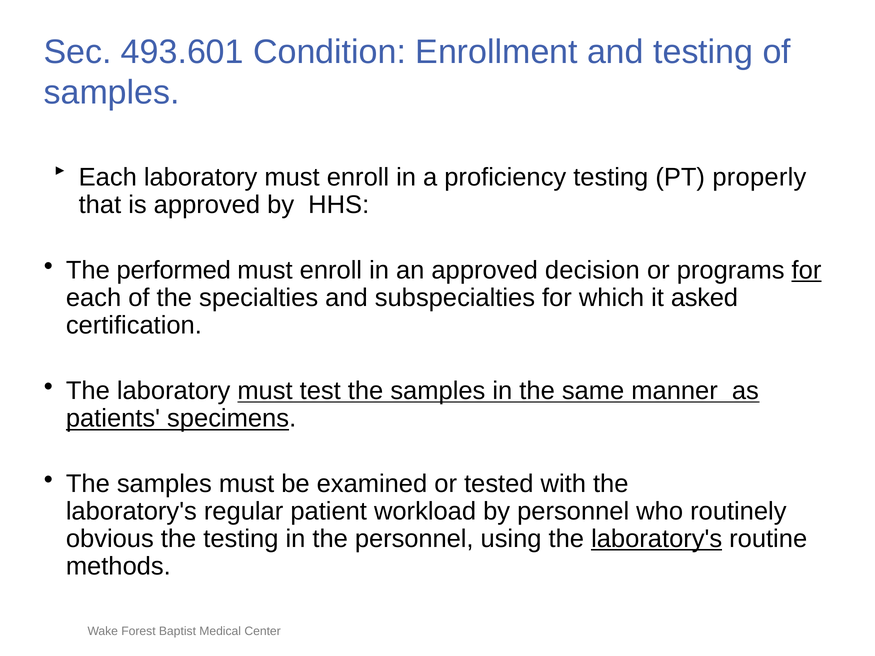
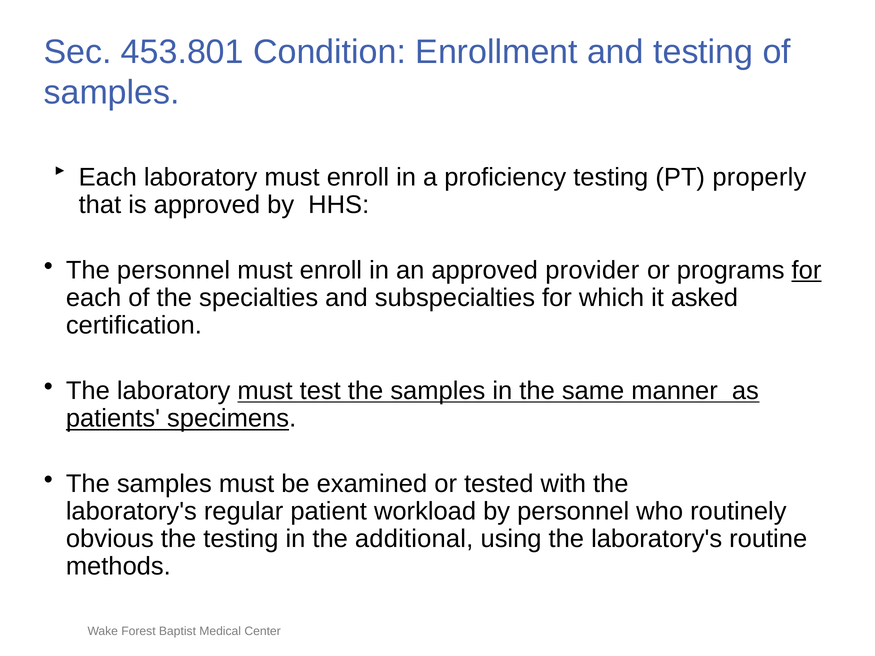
493.601: 493.601 -> 453.801 (182, 52)
The performed: performed -> personnel (174, 270)
decision: decision -> provider (592, 270)
the personnel: personnel -> additional (414, 539)
laboratory's underline: present -> none (657, 539)
